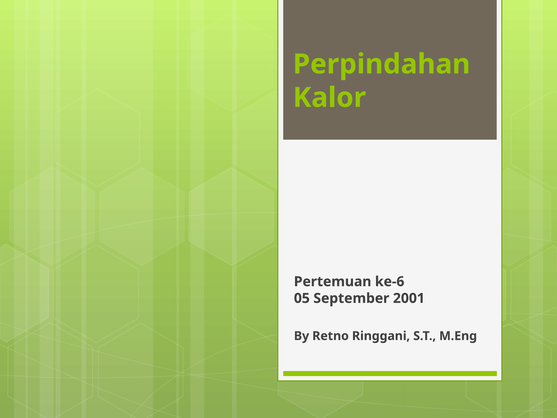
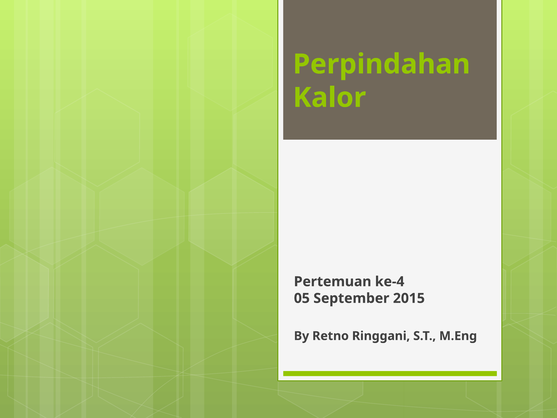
ke-6: ke-6 -> ke-4 (390, 281)
2001: 2001 -> 2015 (409, 298)
